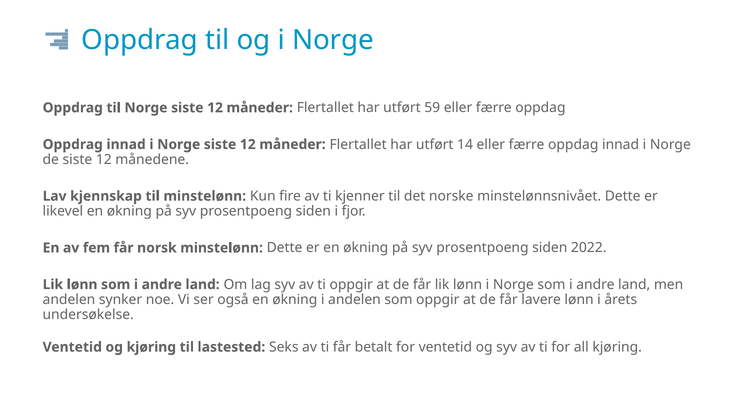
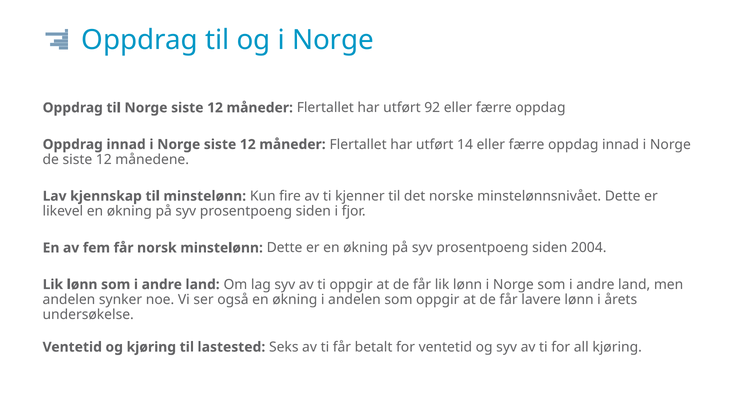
59: 59 -> 92 (432, 108)
2022: 2022 -> 2004 (589, 248)
